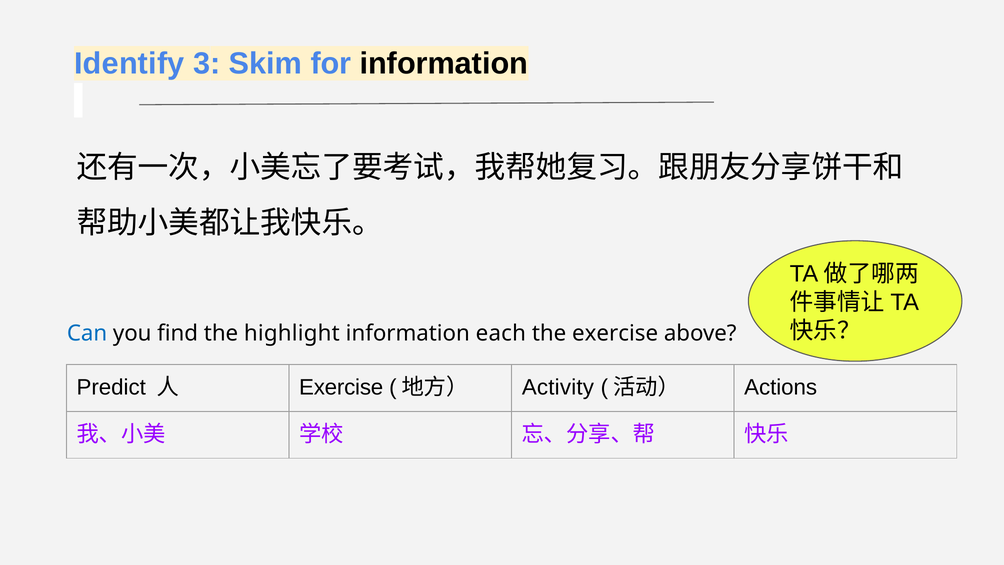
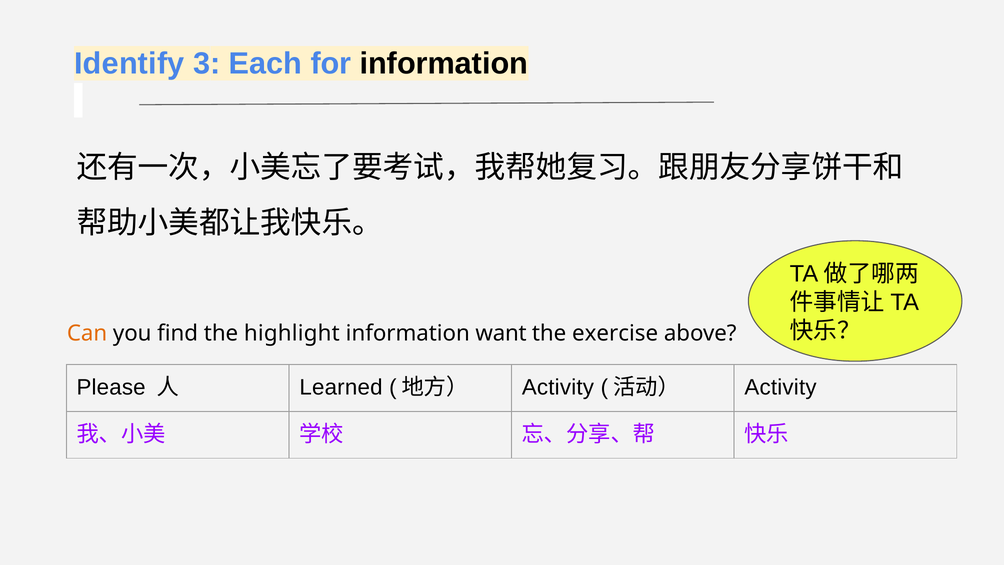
Skim: Skim -> Each (265, 64)
Can colour: blue -> orange (87, 333)
each: each -> want (501, 333)
Predict: Predict -> Please (111, 387)
Exercise: Exercise -> Learned (341, 387)
Actions: Actions -> Activity (781, 387)
